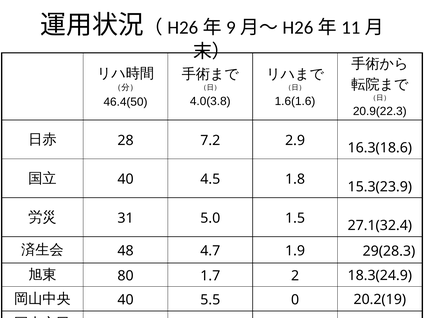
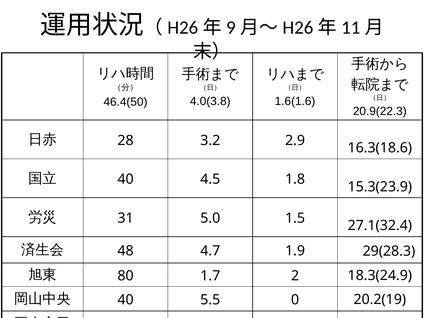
7.2: 7.2 -> 3.2 (210, 140)
